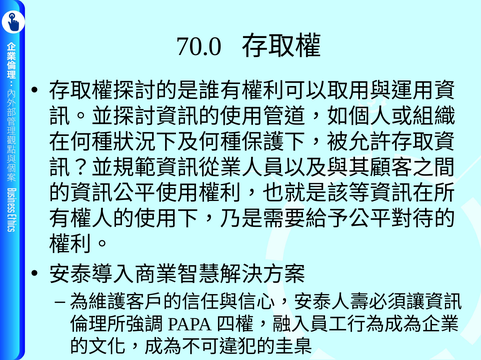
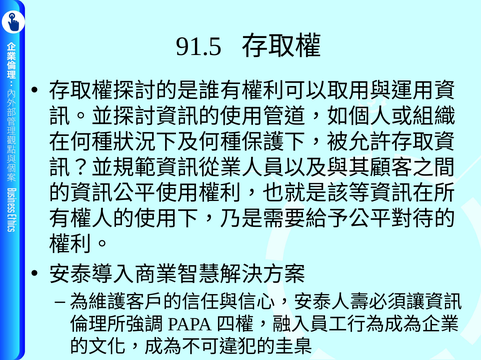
70.0: 70.0 -> 91.5 (199, 46)
